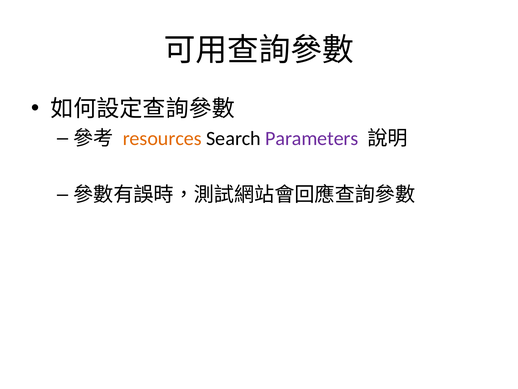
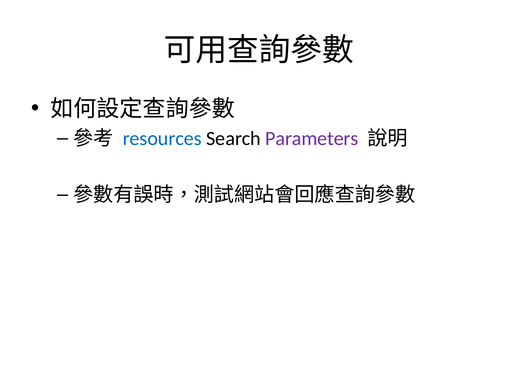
resources colour: orange -> blue (162, 138)
